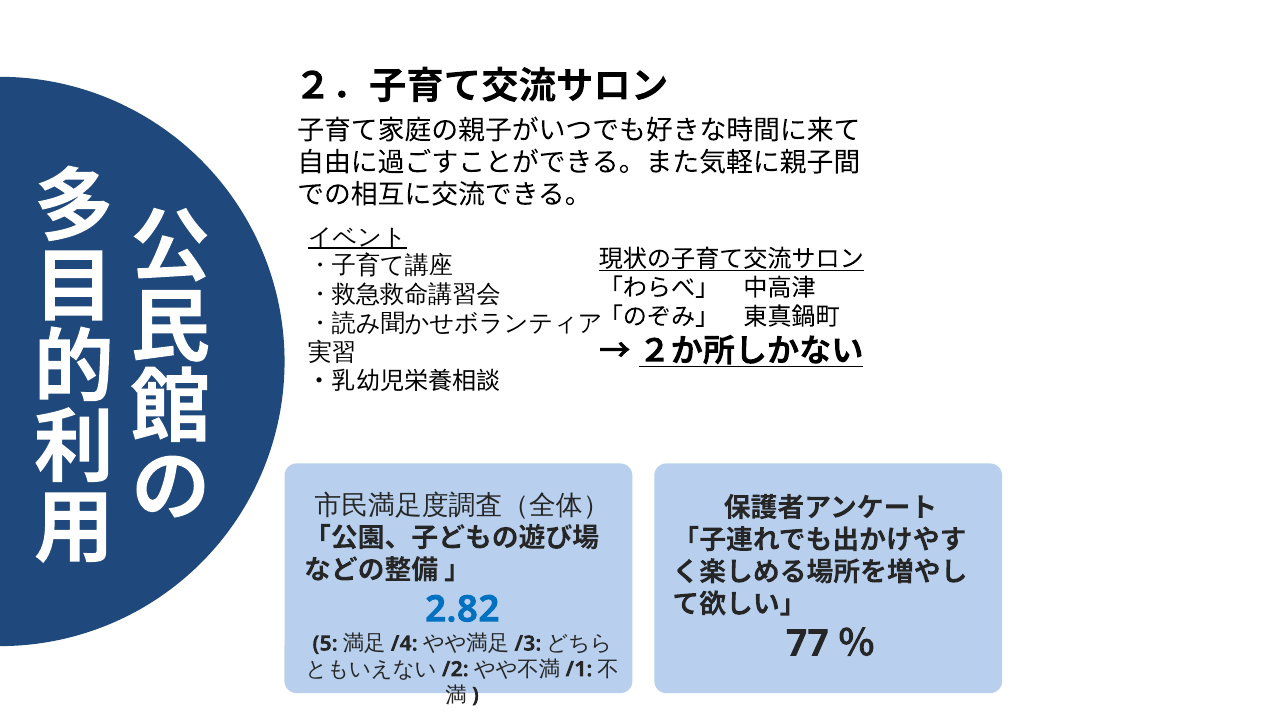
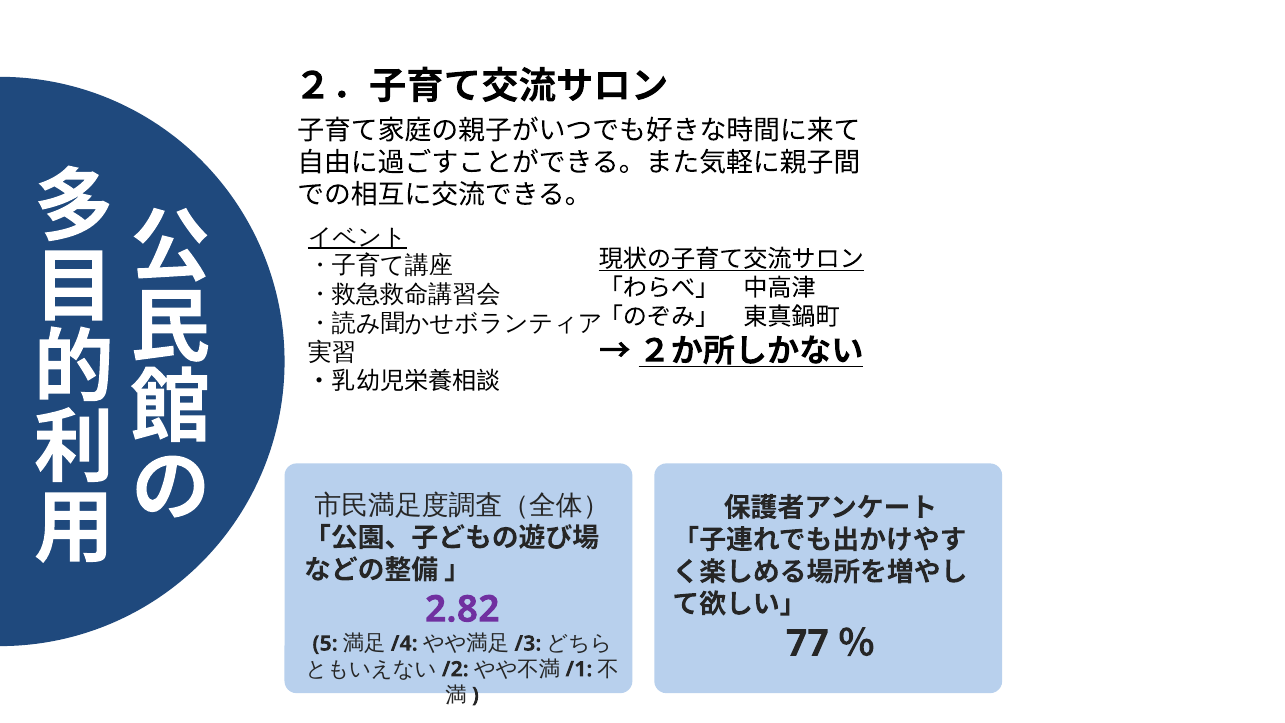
2.82 colour: blue -> purple (462, 609)
